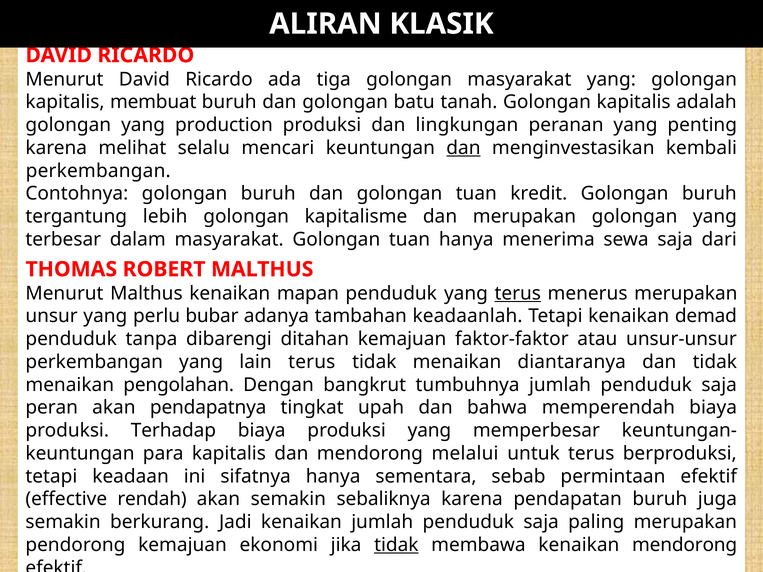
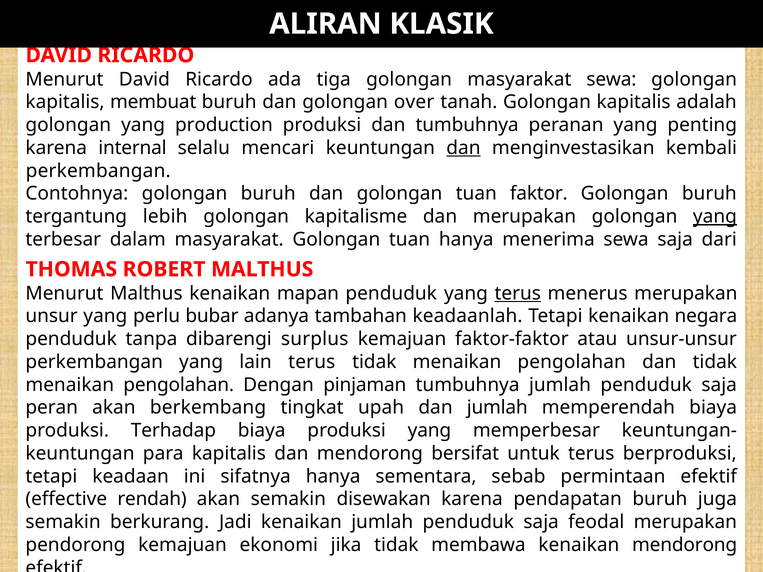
masyarakat yang: yang -> sewa (611, 79)
batu: batu -> over (414, 102)
dan lingkungan: lingkungan -> tumbuhnya (467, 125)
melihat: melihat -> internal (132, 148)
kredit: kredit -> faktor (539, 194)
yang underline: none -> present (715, 217)
demad: demad -> negara (706, 316)
ditahan: ditahan -> surplus (315, 339)
diantaranya: diantaranya -> pengolahan (572, 362)
bangkrut: bangkrut -> pinjaman (365, 385)
pendapatnya: pendapatnya -> berkembang (208, 408)
dan bahwa: bahwa -> jumlah (497, 408)
melalui: melalui -> bersifat (465, 454)
semakin sebaliknya: sebaliknya -> disewakan (384, 499)
paling: paling -> feodal (596, 522)
tidak underline: present -> none (396, 545)
